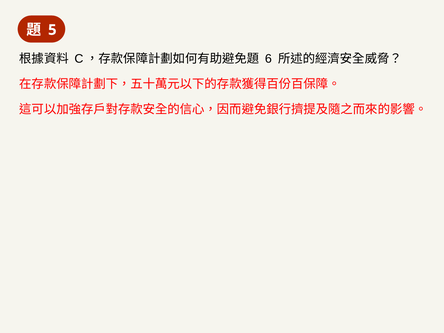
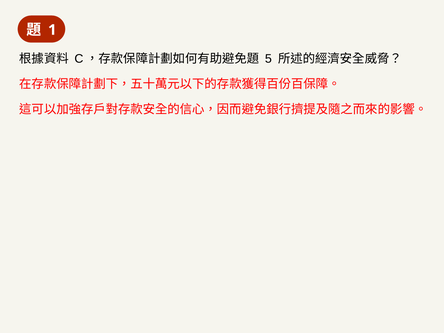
5: 5 -> 1 (52, 30)
6: 6 -> 5 (268, 59)
